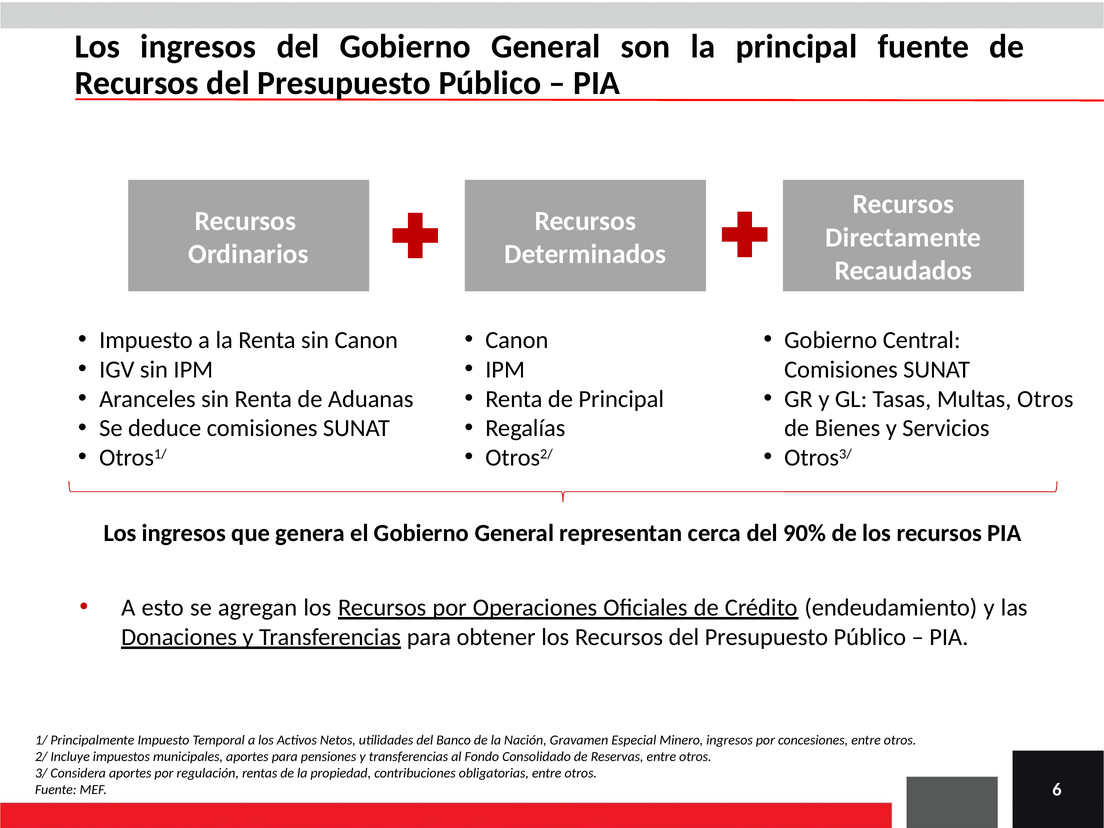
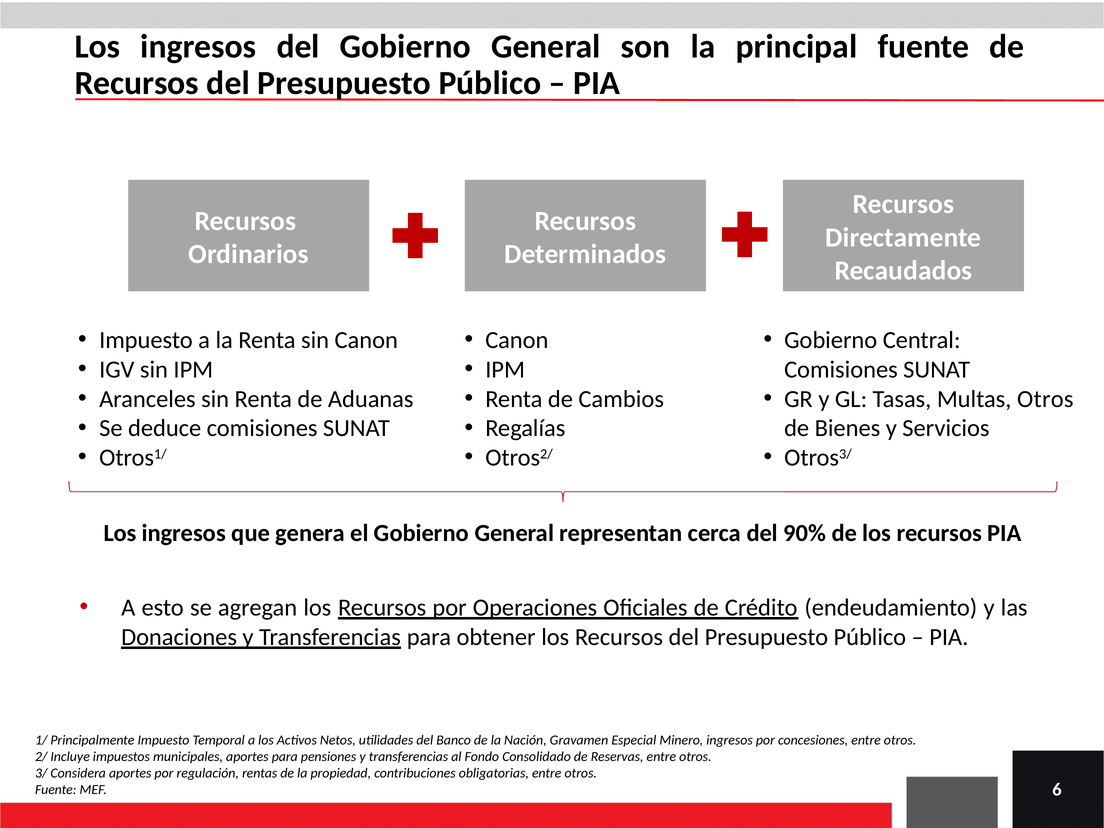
de Principal: Principal -> Cambios (621, 399)
